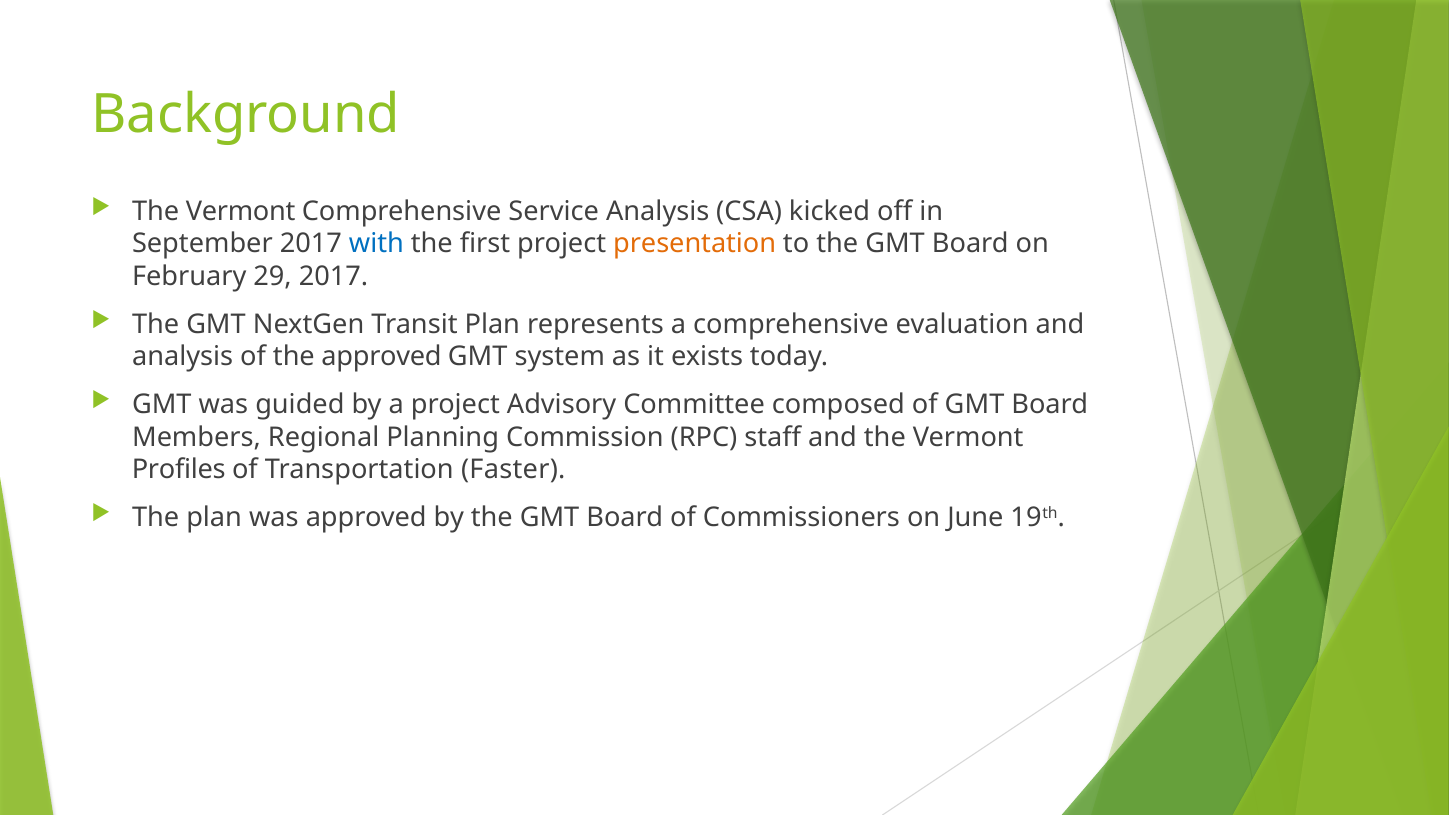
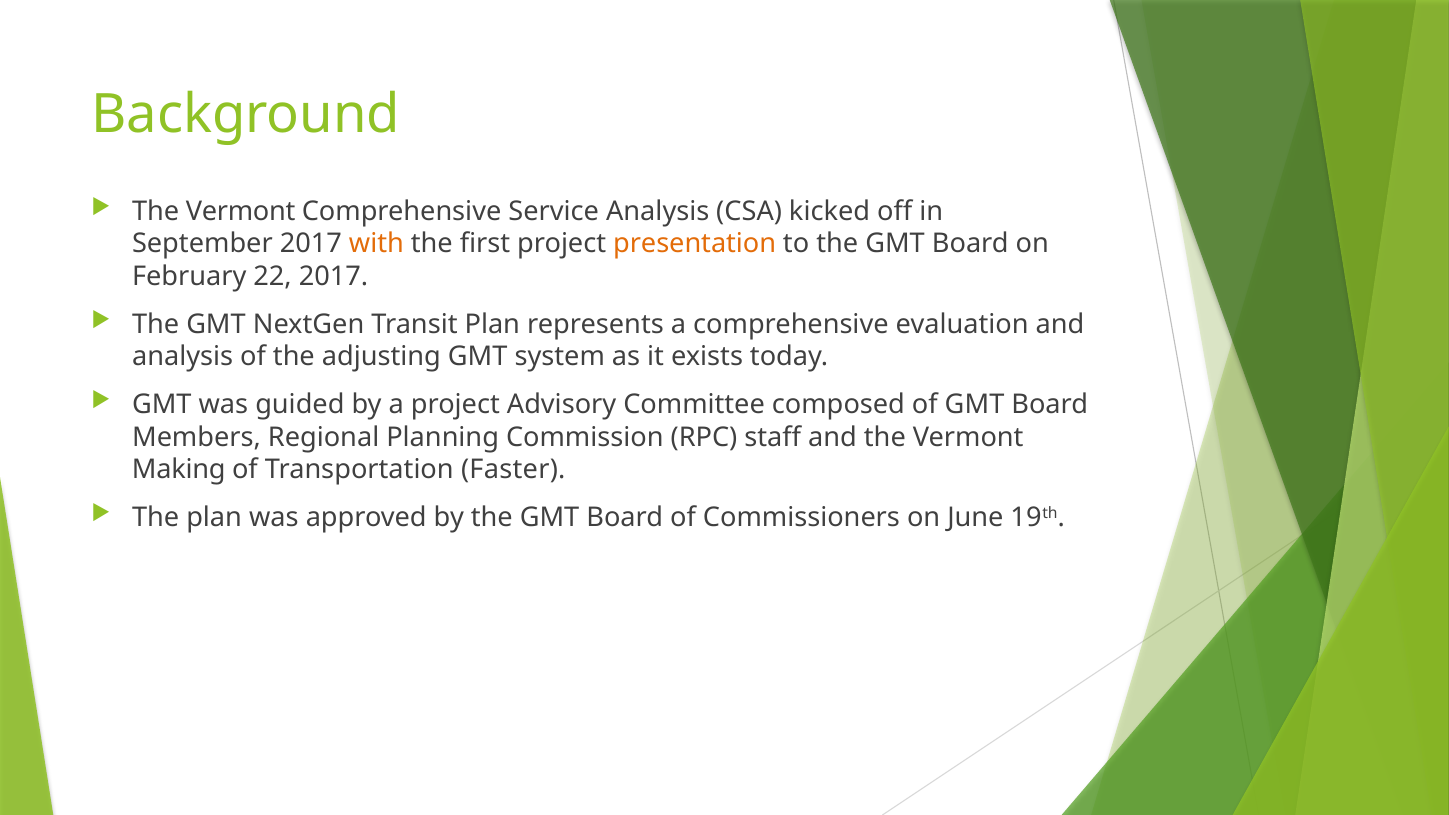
with colour: blue -> orange (376, 244)
29: 29 -> 22 (273, 276)
the approved: approved -> adjusting (381, 357)
Profiles: Profiles -> Making (179, 470)
